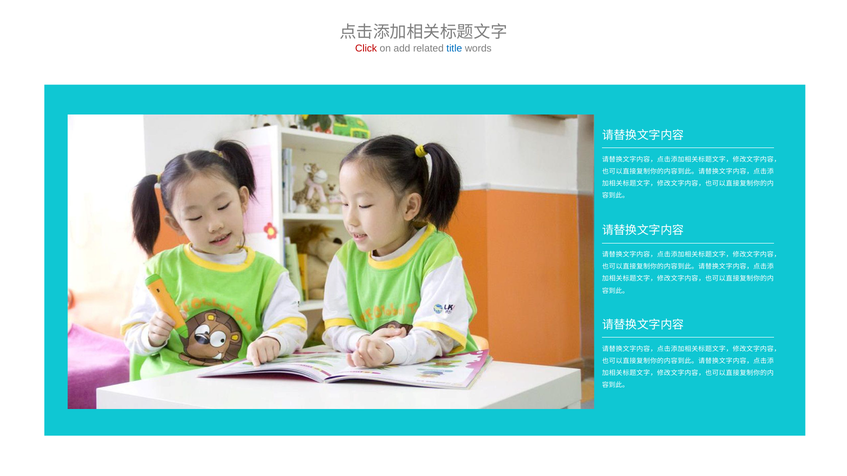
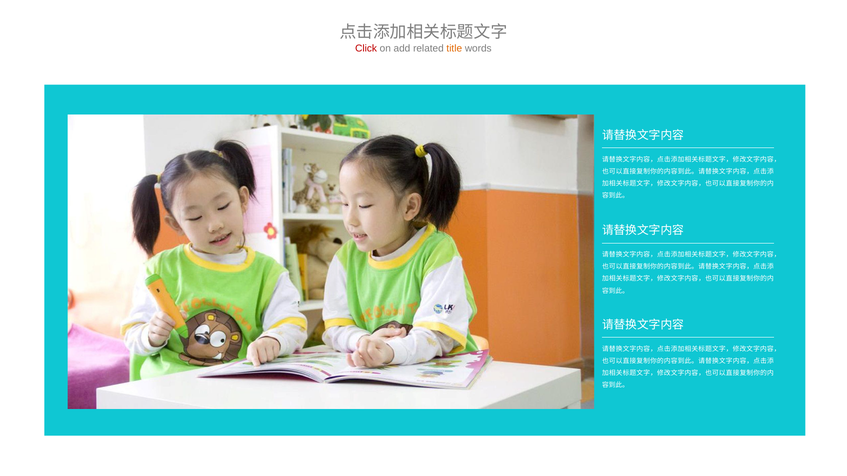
title colour: blue -> orange (454, 48)
